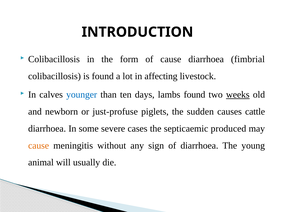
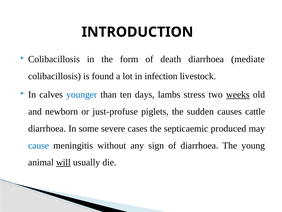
of cause: cause -> death (171, 59)
fimbrial: fimbrial -> mediate (248, 59)
affecting: affecting -> infection (161, 76)
lambs found: found -> stress (194, 94)
cause colour: orange -> blue (39, 145)
will underline: none -> present (63, 162)
